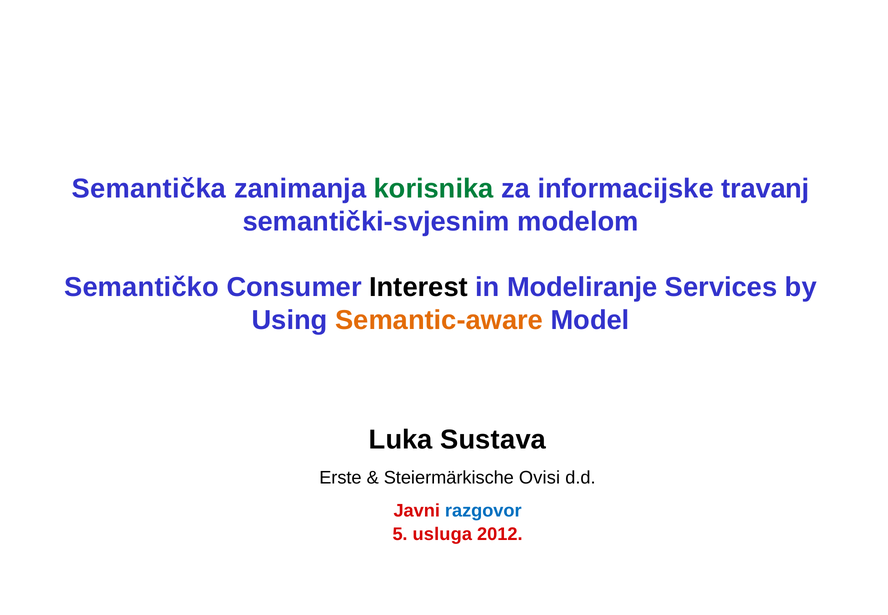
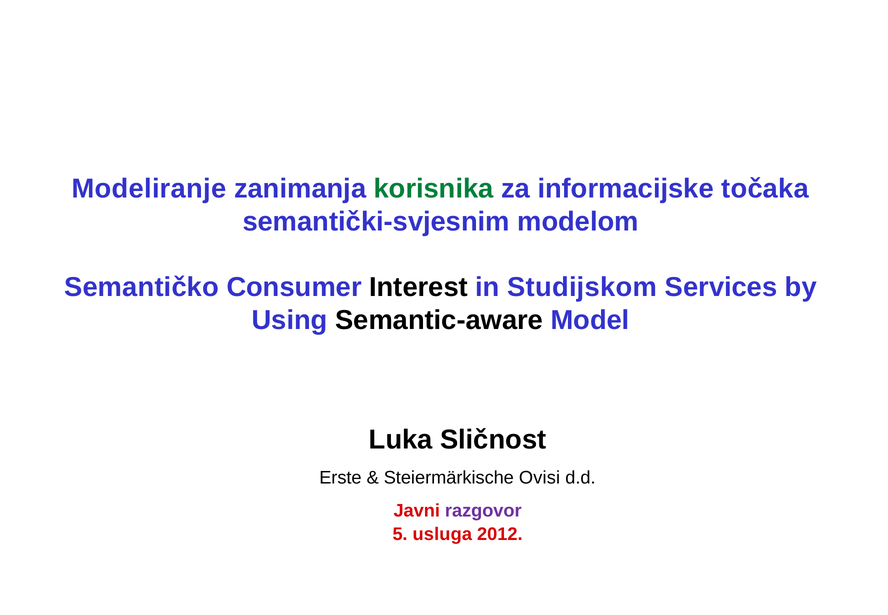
Semantička: Semantička -> Modeliranje (149, 189)
travanj: travanj -> točaka (765, 189)
Modeliranje: Modeliranje -> Studijskom (582, 287)
Semantic-aware colour: orange -> black (439, 320)
Sustava: Sustava -> Sličnost (493, 440)
razgovor colour: blue -> purple (483, 511)
